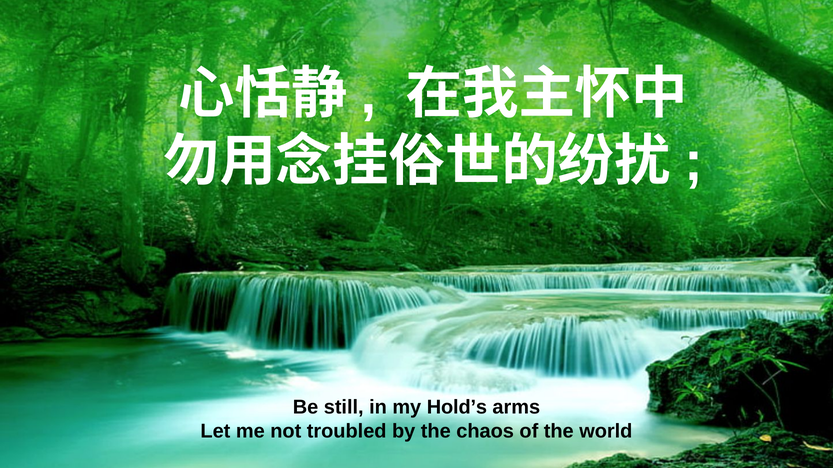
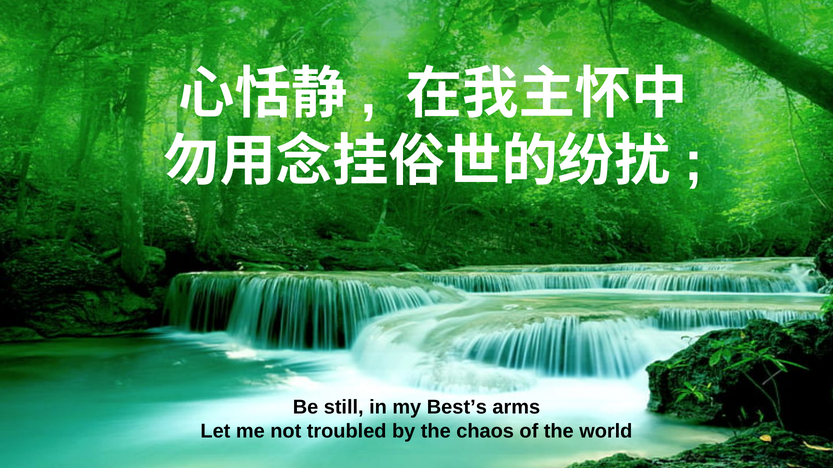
Hold’s: Hold’s -> Best’s (457, 408)
